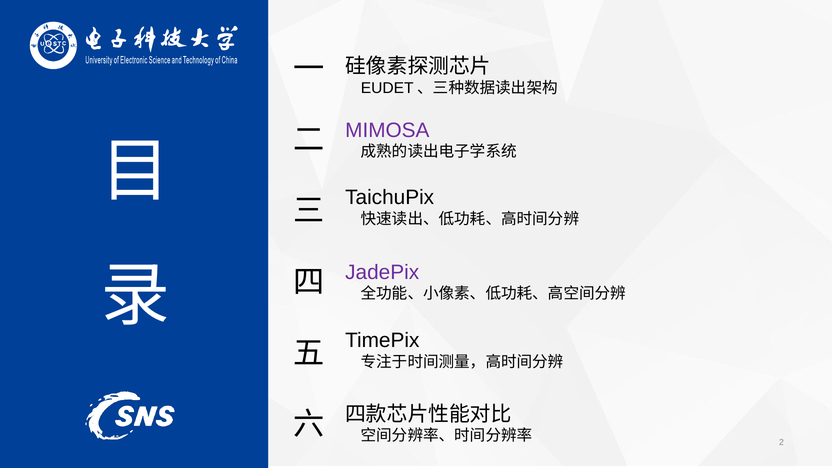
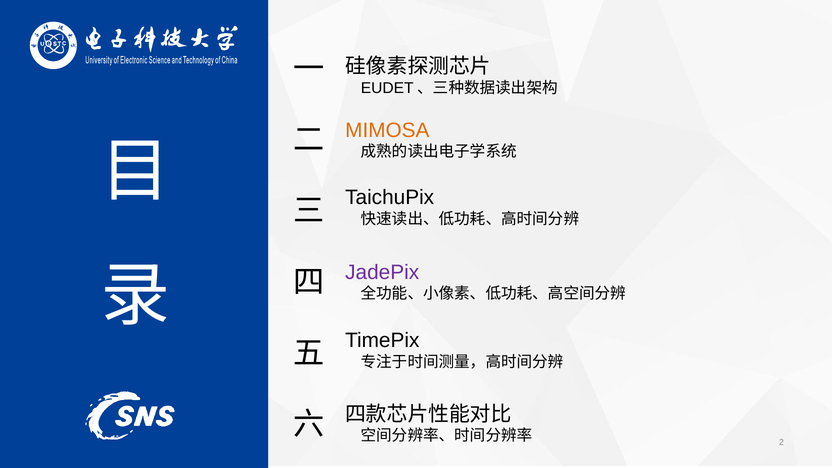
MIMOSA colour: purple -> orange (387, 130)
